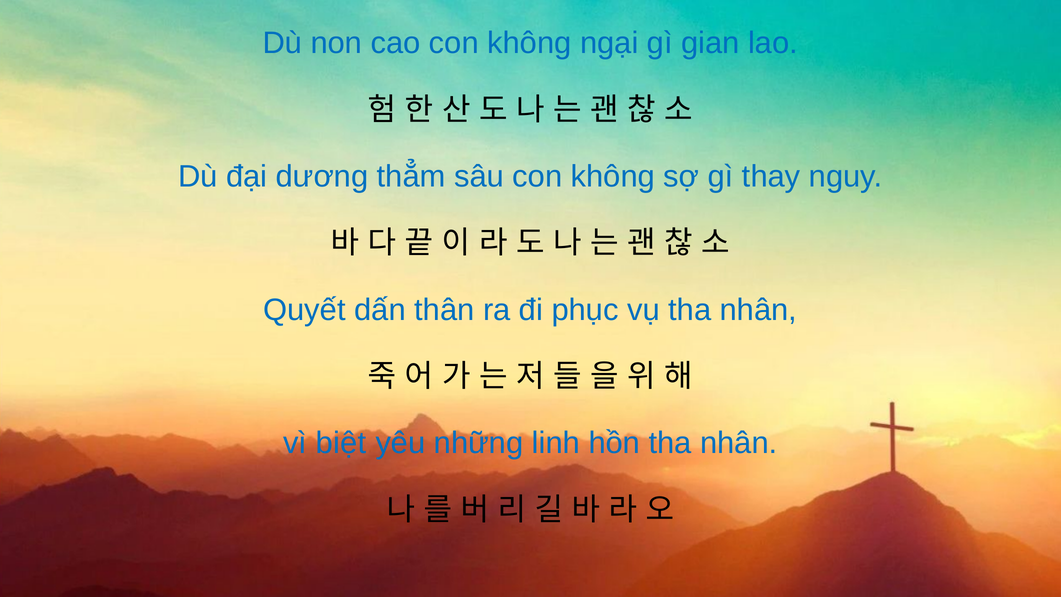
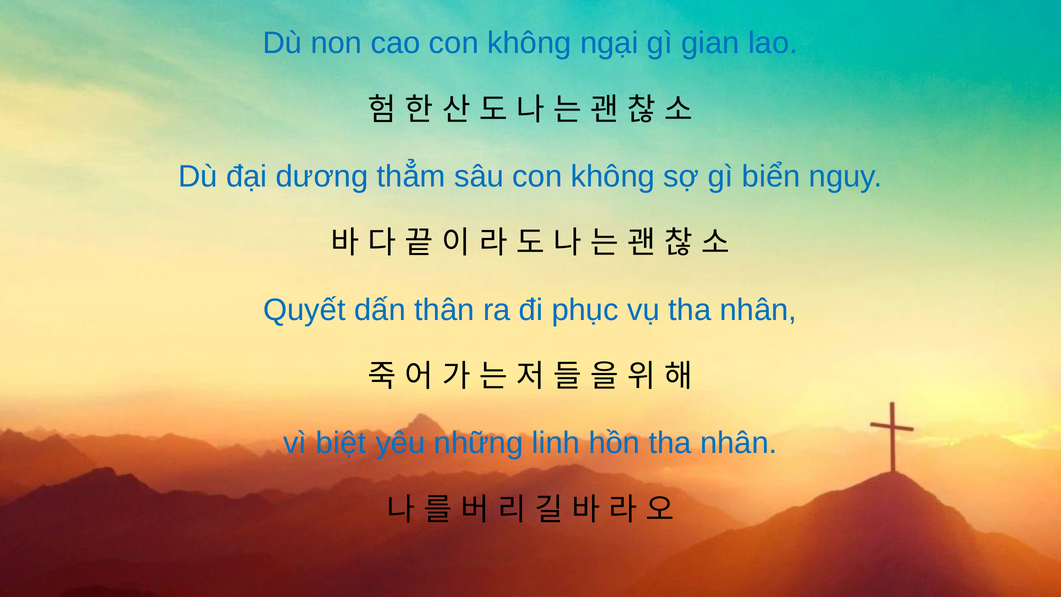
thay: thay -> biển (771, 176)
